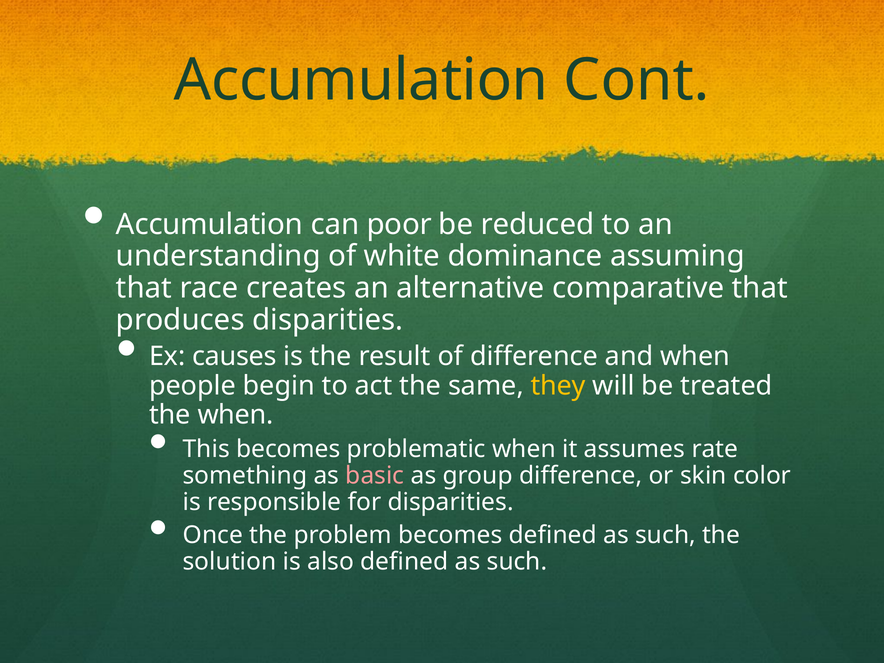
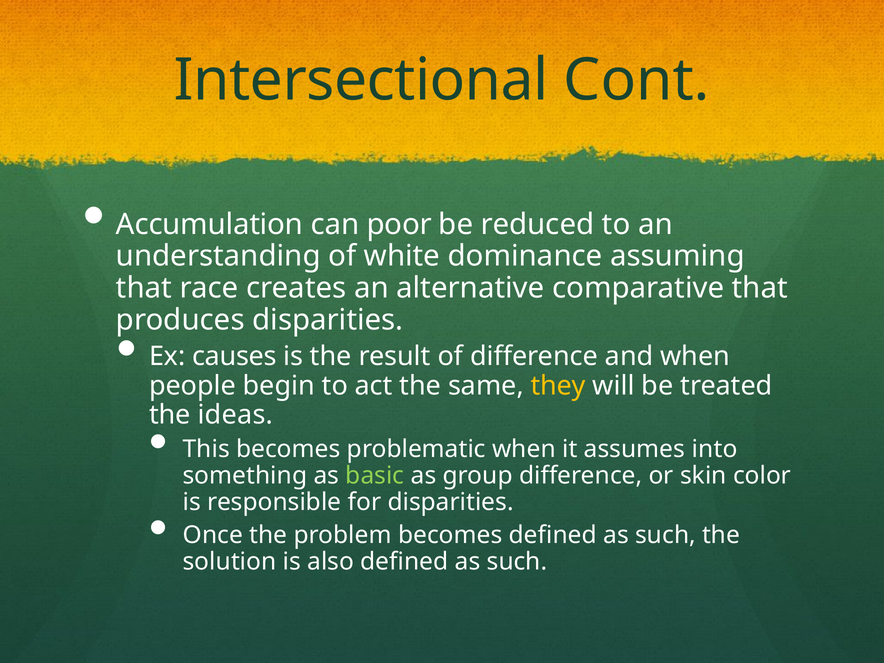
Accumulation: Accumulation -> Intersectional (361, 80)
the when: when -> ideas (235, 415)
rate: rate -> into (715, 449)
basic colour: pink -> light green (375, 476)
